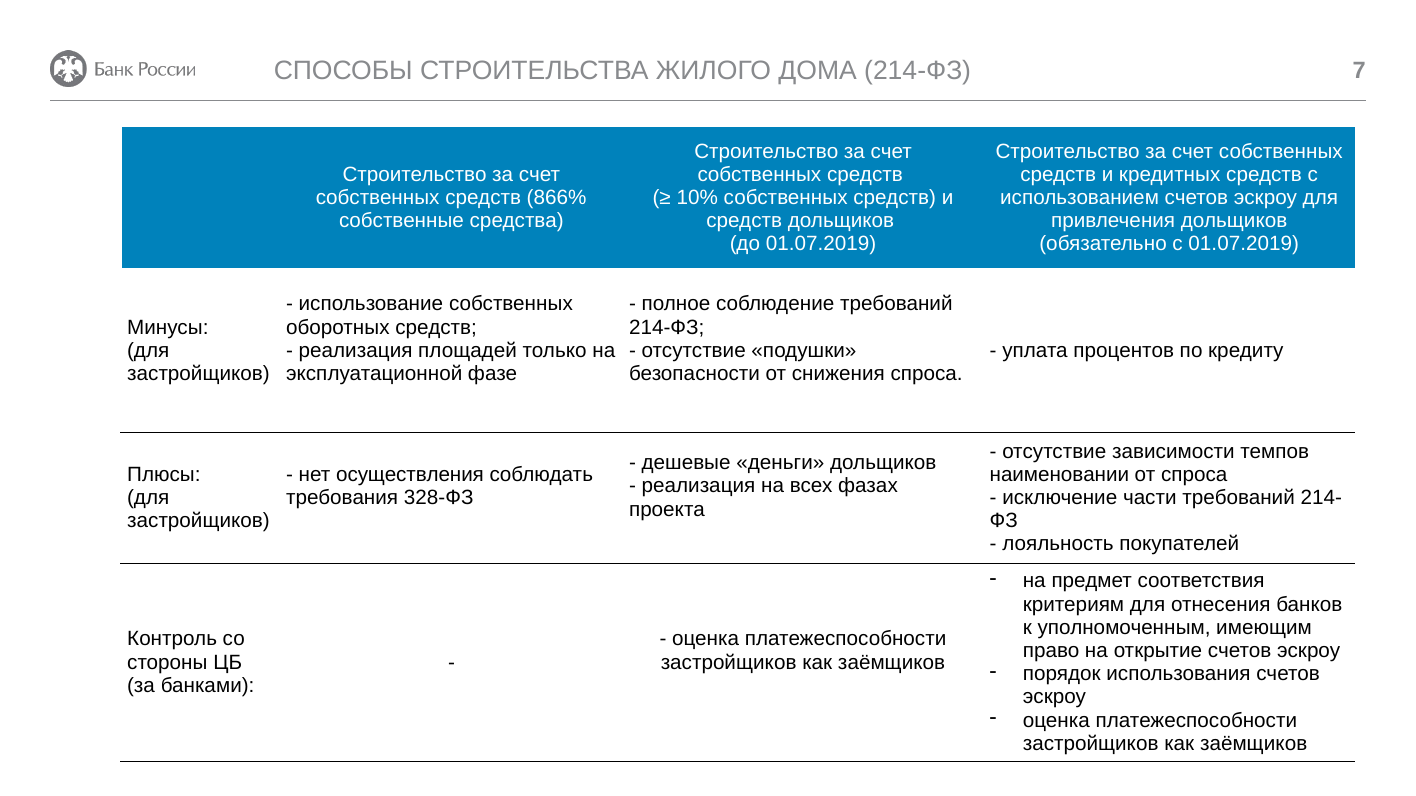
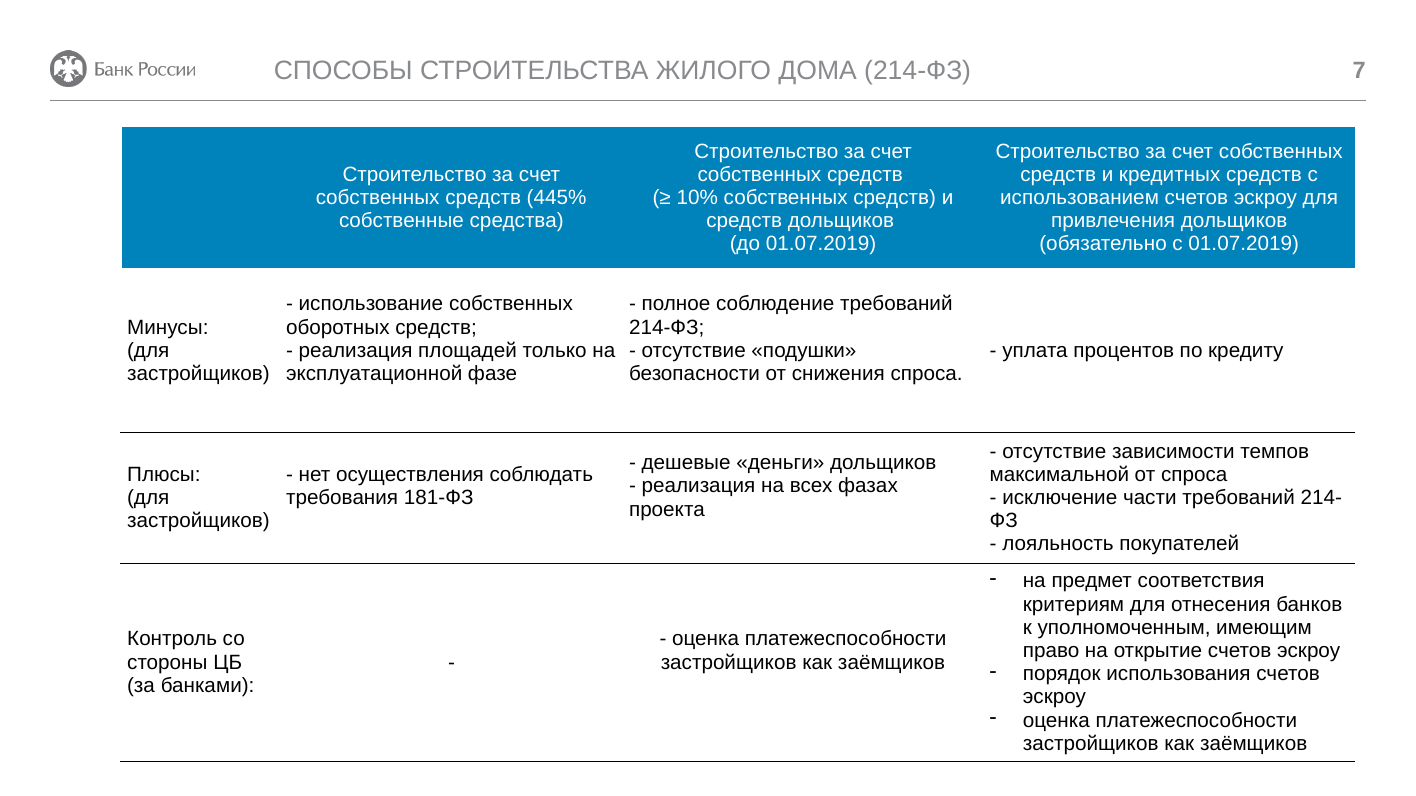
866%: 866% -> 445% (557, 198)
наименовании: наименовании -> максимальной (1059, 475)
328-ФЗ: 328-ФЗ -> 181-ФЗ (439, 498)
